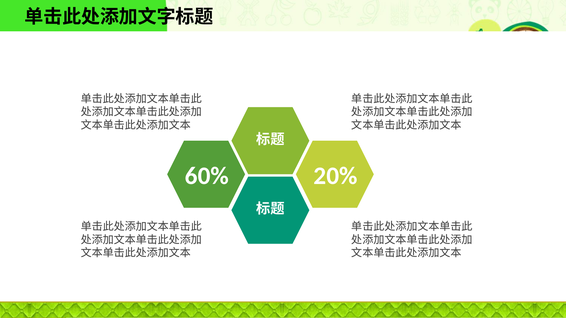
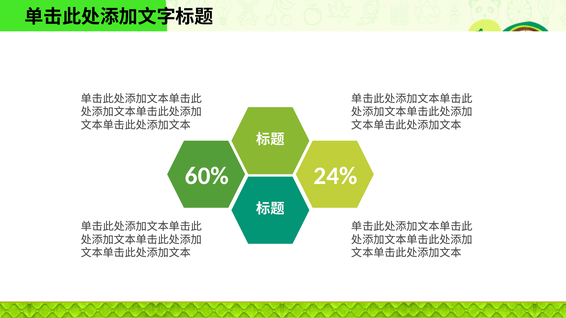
20%: 20% -> 24% (336, 176)
